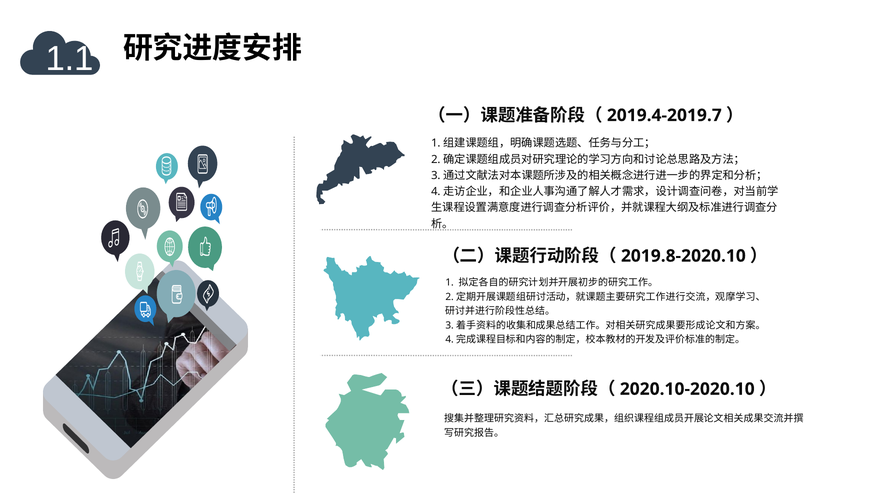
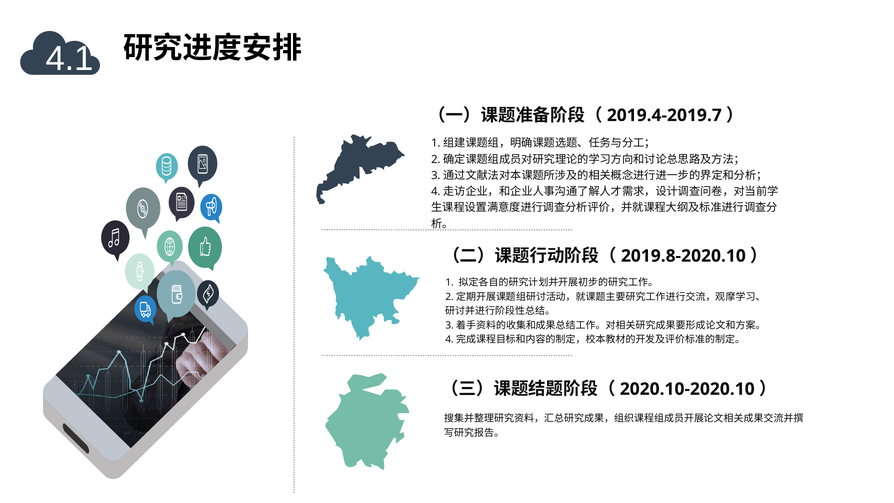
1.1: 1.1 -> 4.1 (70, 59)
